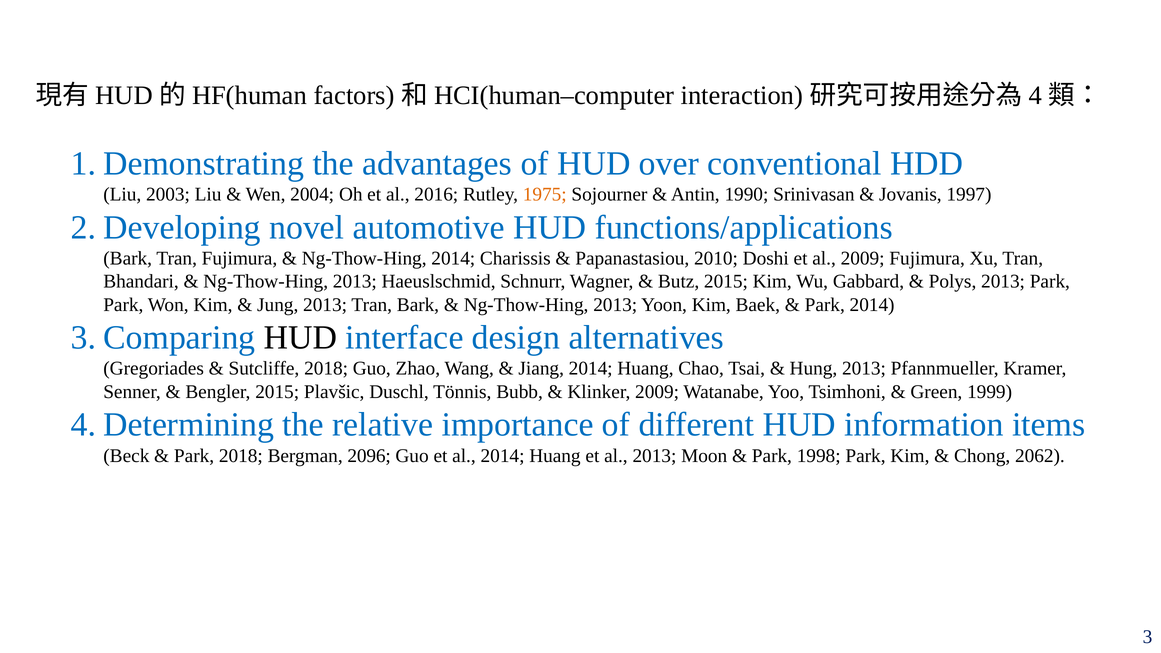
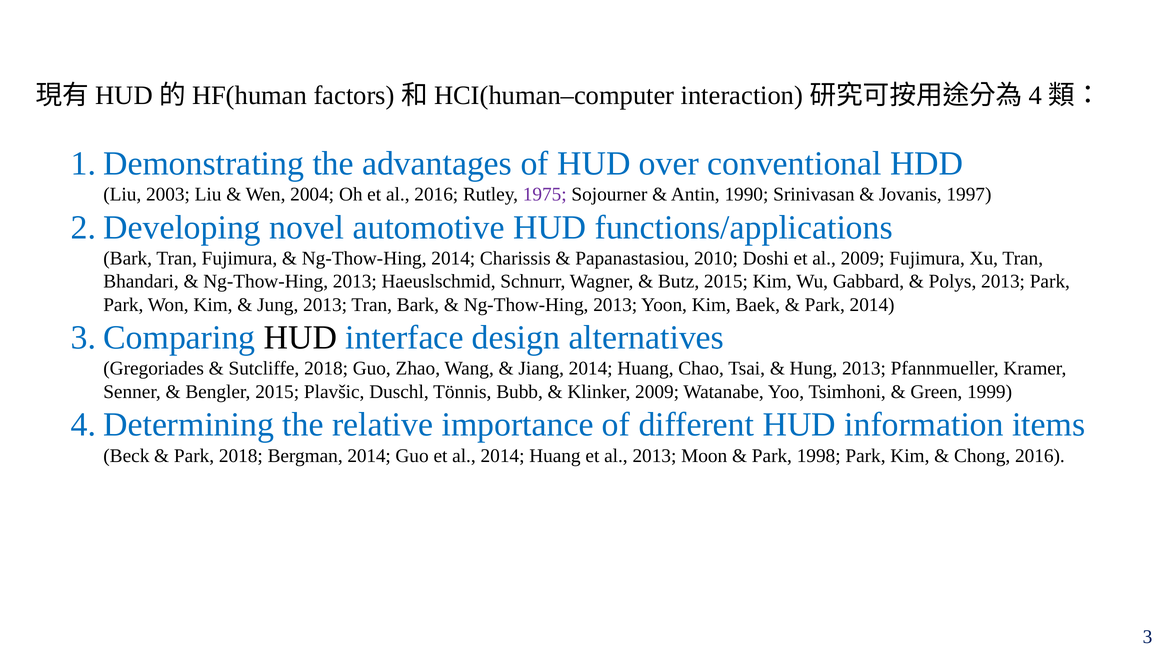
1975 colour: orange -> purple (545, 194)
Bergman 2096: 2096 -> 2014 (369, 456)
Chong 2062: 2062 -> 2016 (1040, 456)
